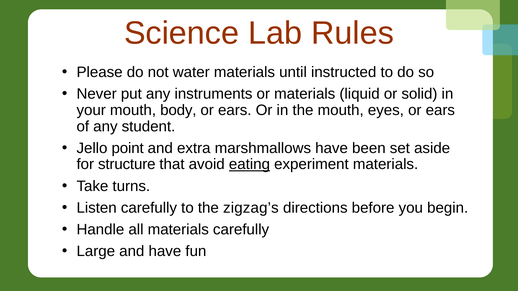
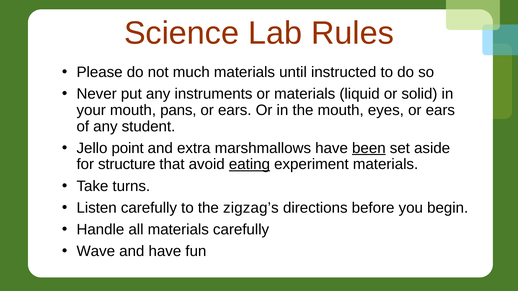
water: water -> much (191, 72)
body: body -> pans (178, 110)
been underline: none -> present (369, 148)
Large: Large -> Wave (96, 251)
